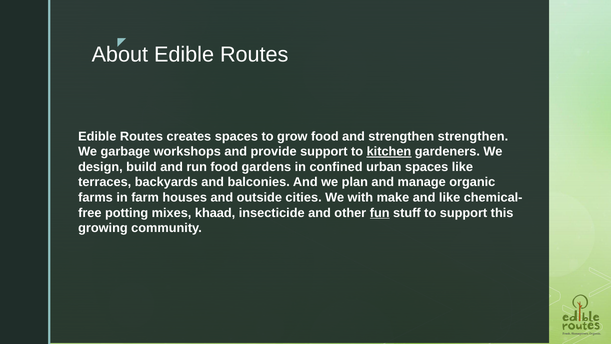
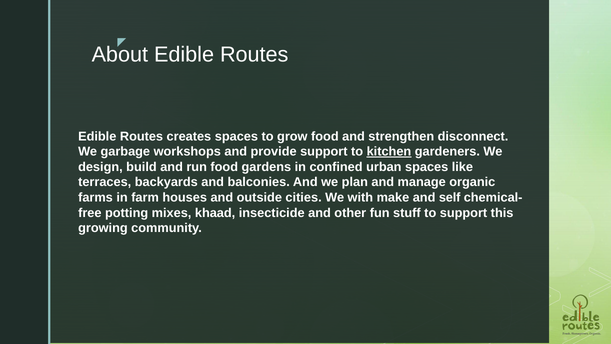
strengthen strengthen: strengthen -> disconnect (473, 136)
and like: like -> self (450, 197)
fun underline: present -> none (380, 213)
